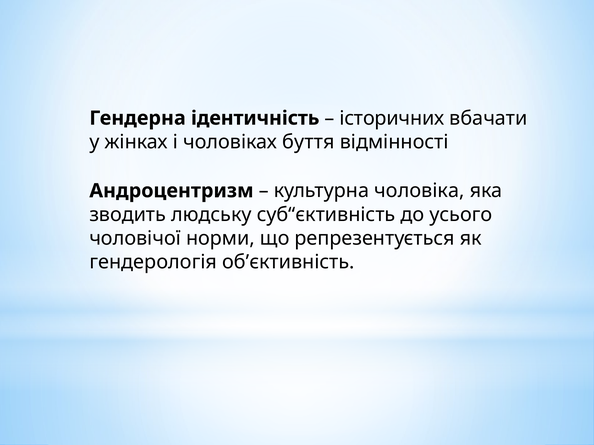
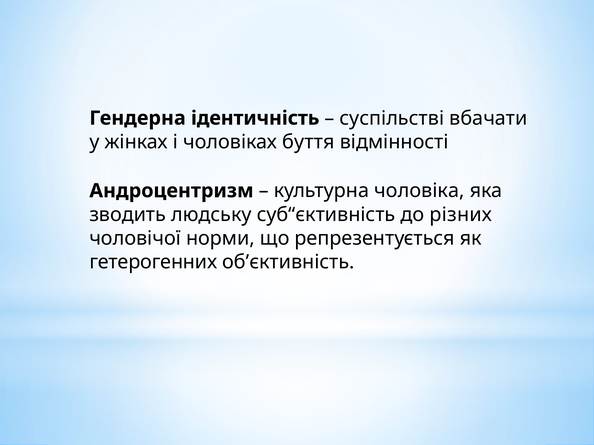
історичних: історичних -> суспільстві (392, 118)
усього: усього -> різних (461, 215)
гендерологія: гендерологія -> гетерогенних (153, 262)
